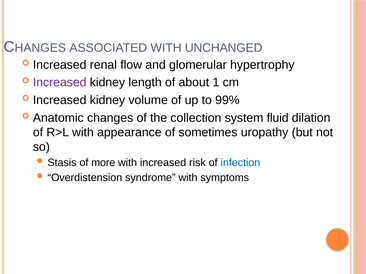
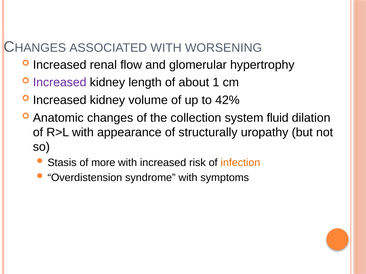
UNCHANGED: UNCHANGED -> WORSENING (224, 48)
99%: 99% -> 42% (227, 100)
sometimes: sometimes -> structurally (208, 133)
infection colour: blue -> orange (240, 163)
